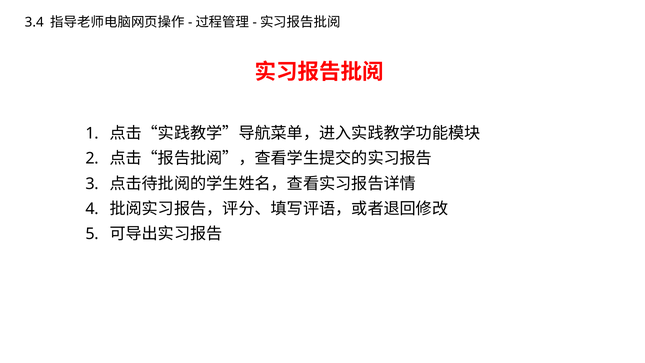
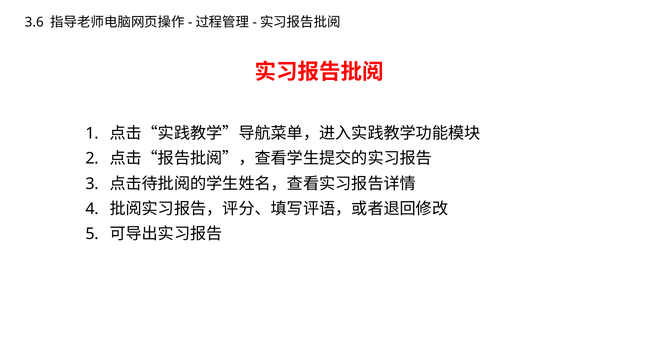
3.4: 3.4 -> 3.6 (34, 22)
